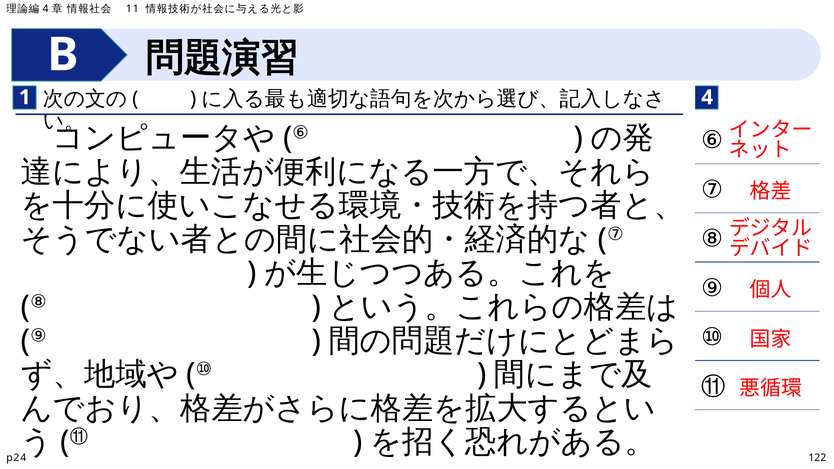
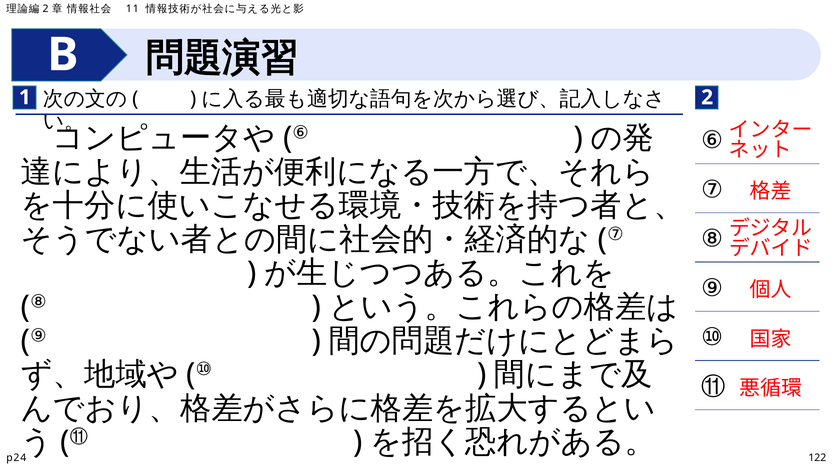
4: 4 -> 2 (46, 9)
1 4: 4 -> 2 (707, 97)
